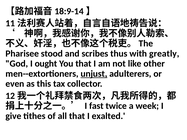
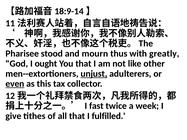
scribes: scribes -> mourn (95, 54)
even underline: none -> present (15, 84)
exalted: exalted -> fulfilled (109, 116)
